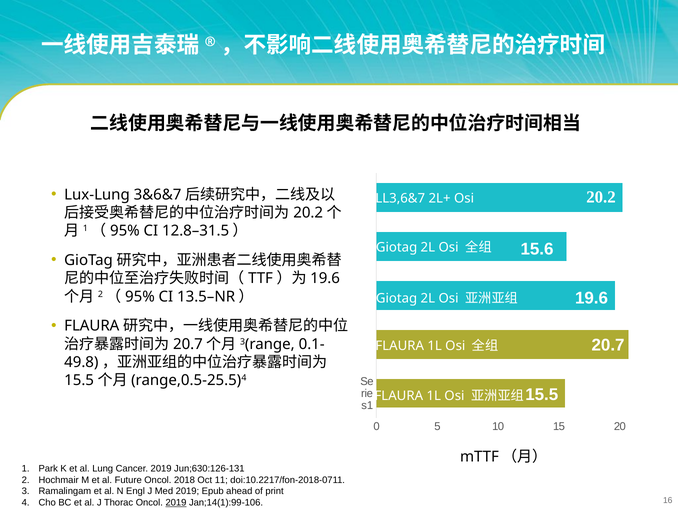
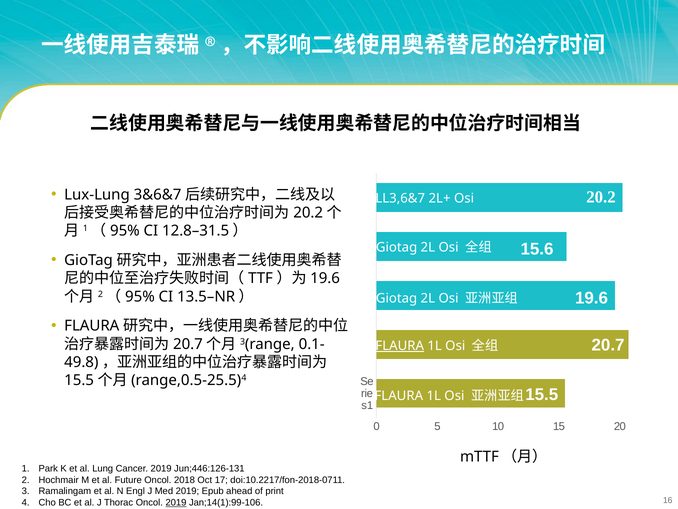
FLAURA underline: none -> present (400, 345)
Jun;630:126-131: Jun;630:126-131 -> Jun;446:126-131 (209, 468)
11: 11 -> 17 (221, 479)
